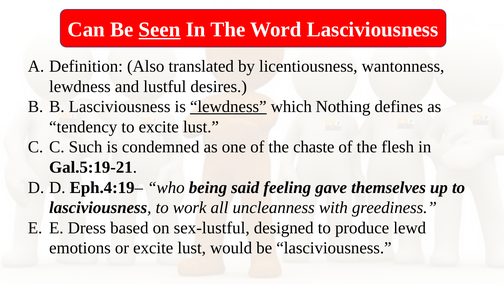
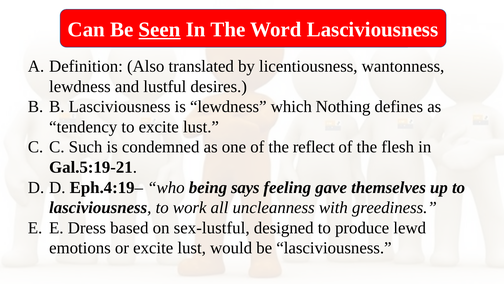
lewdness underline: present -> none (228, 106)
chaste: chaste -> reflect (314, 147)
said: said -> says (245, 187)
